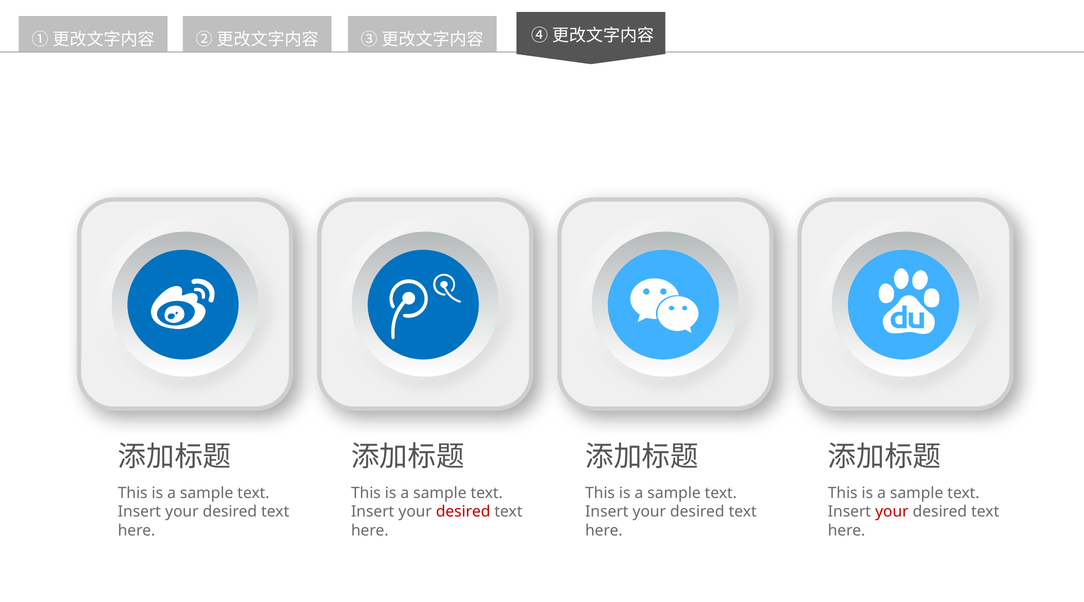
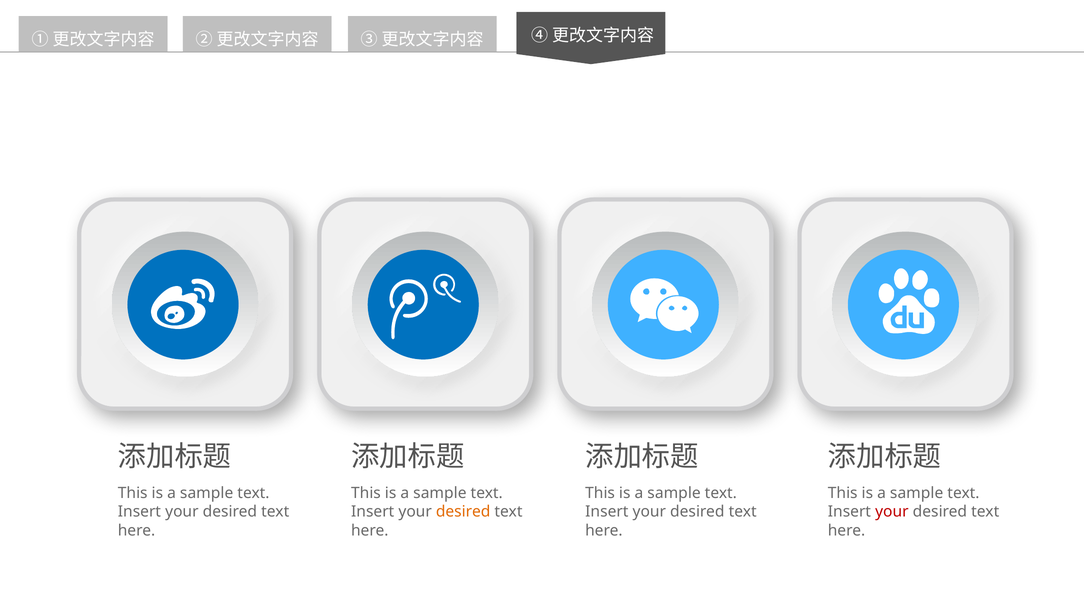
desired colour: red -> orange (463, 512)
